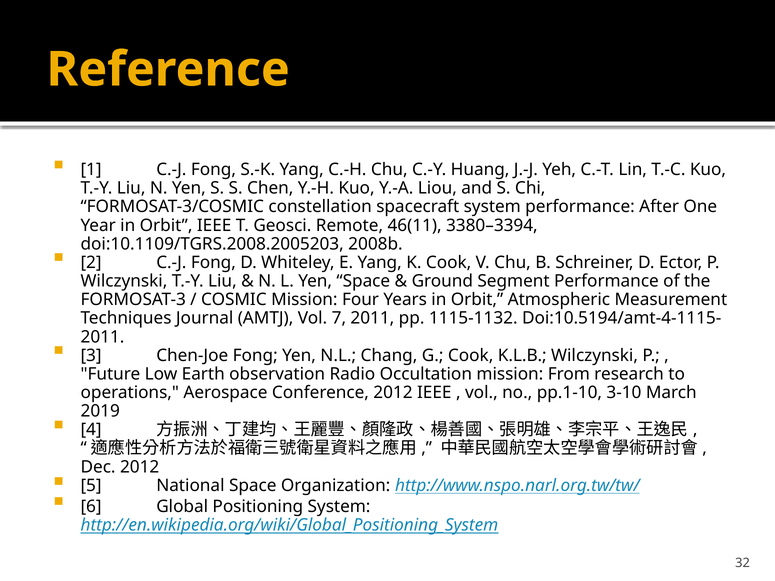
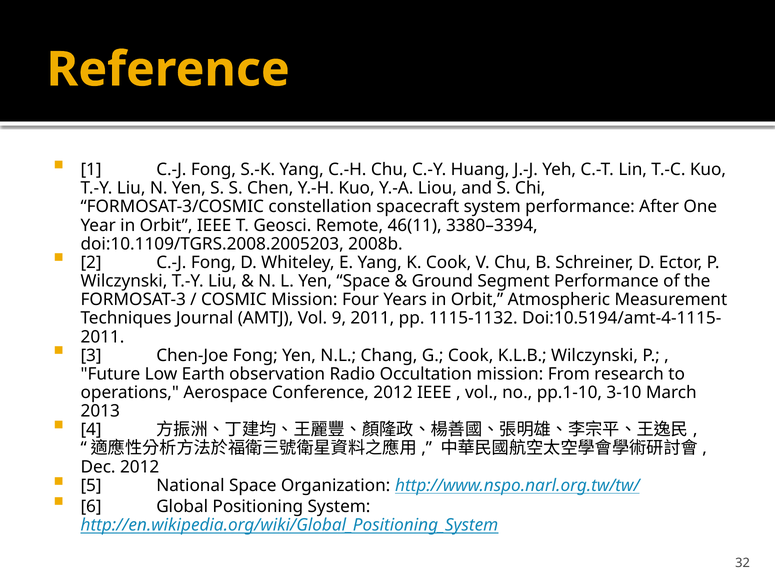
7: 7 -> 9 (339, 318)
2019: 2019 -> 2013 (100, 411)
